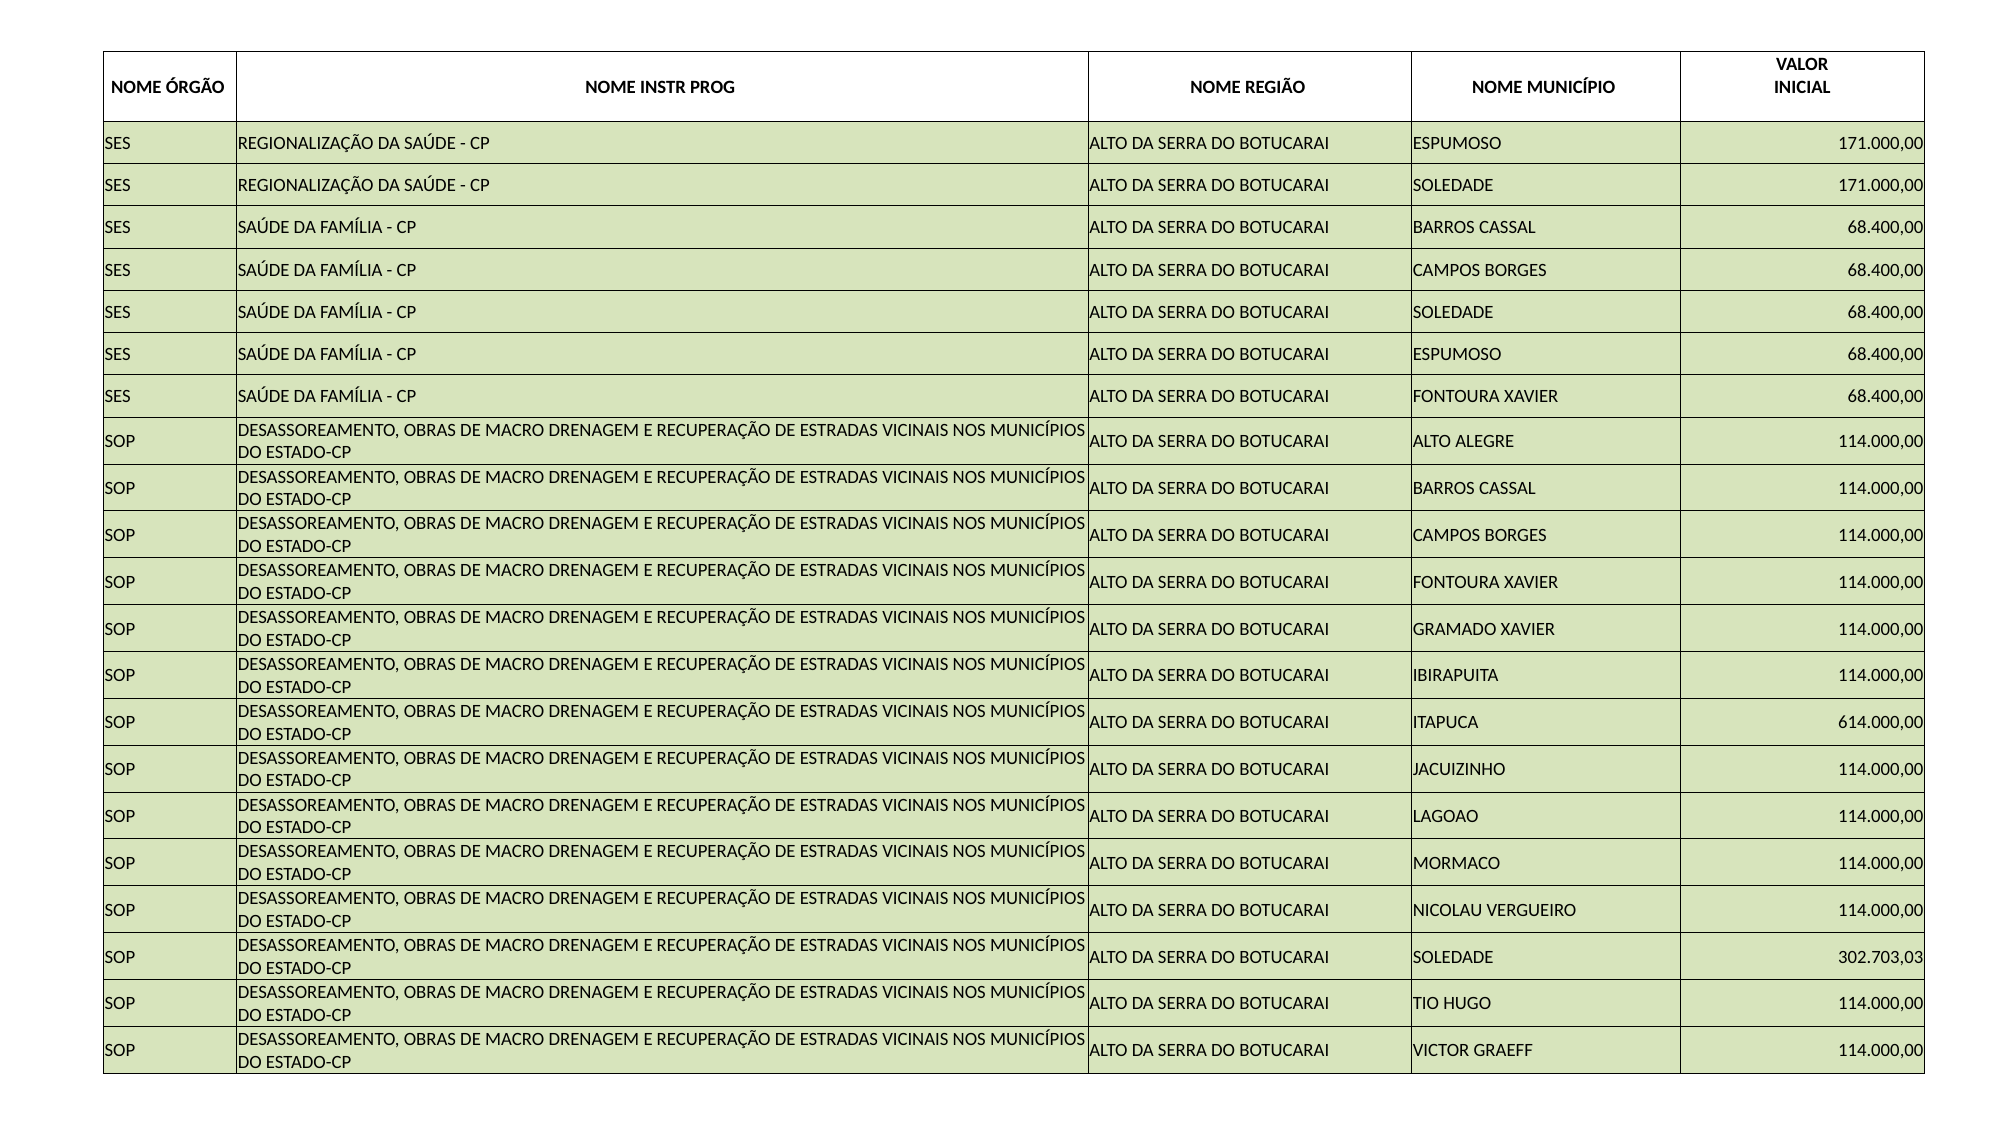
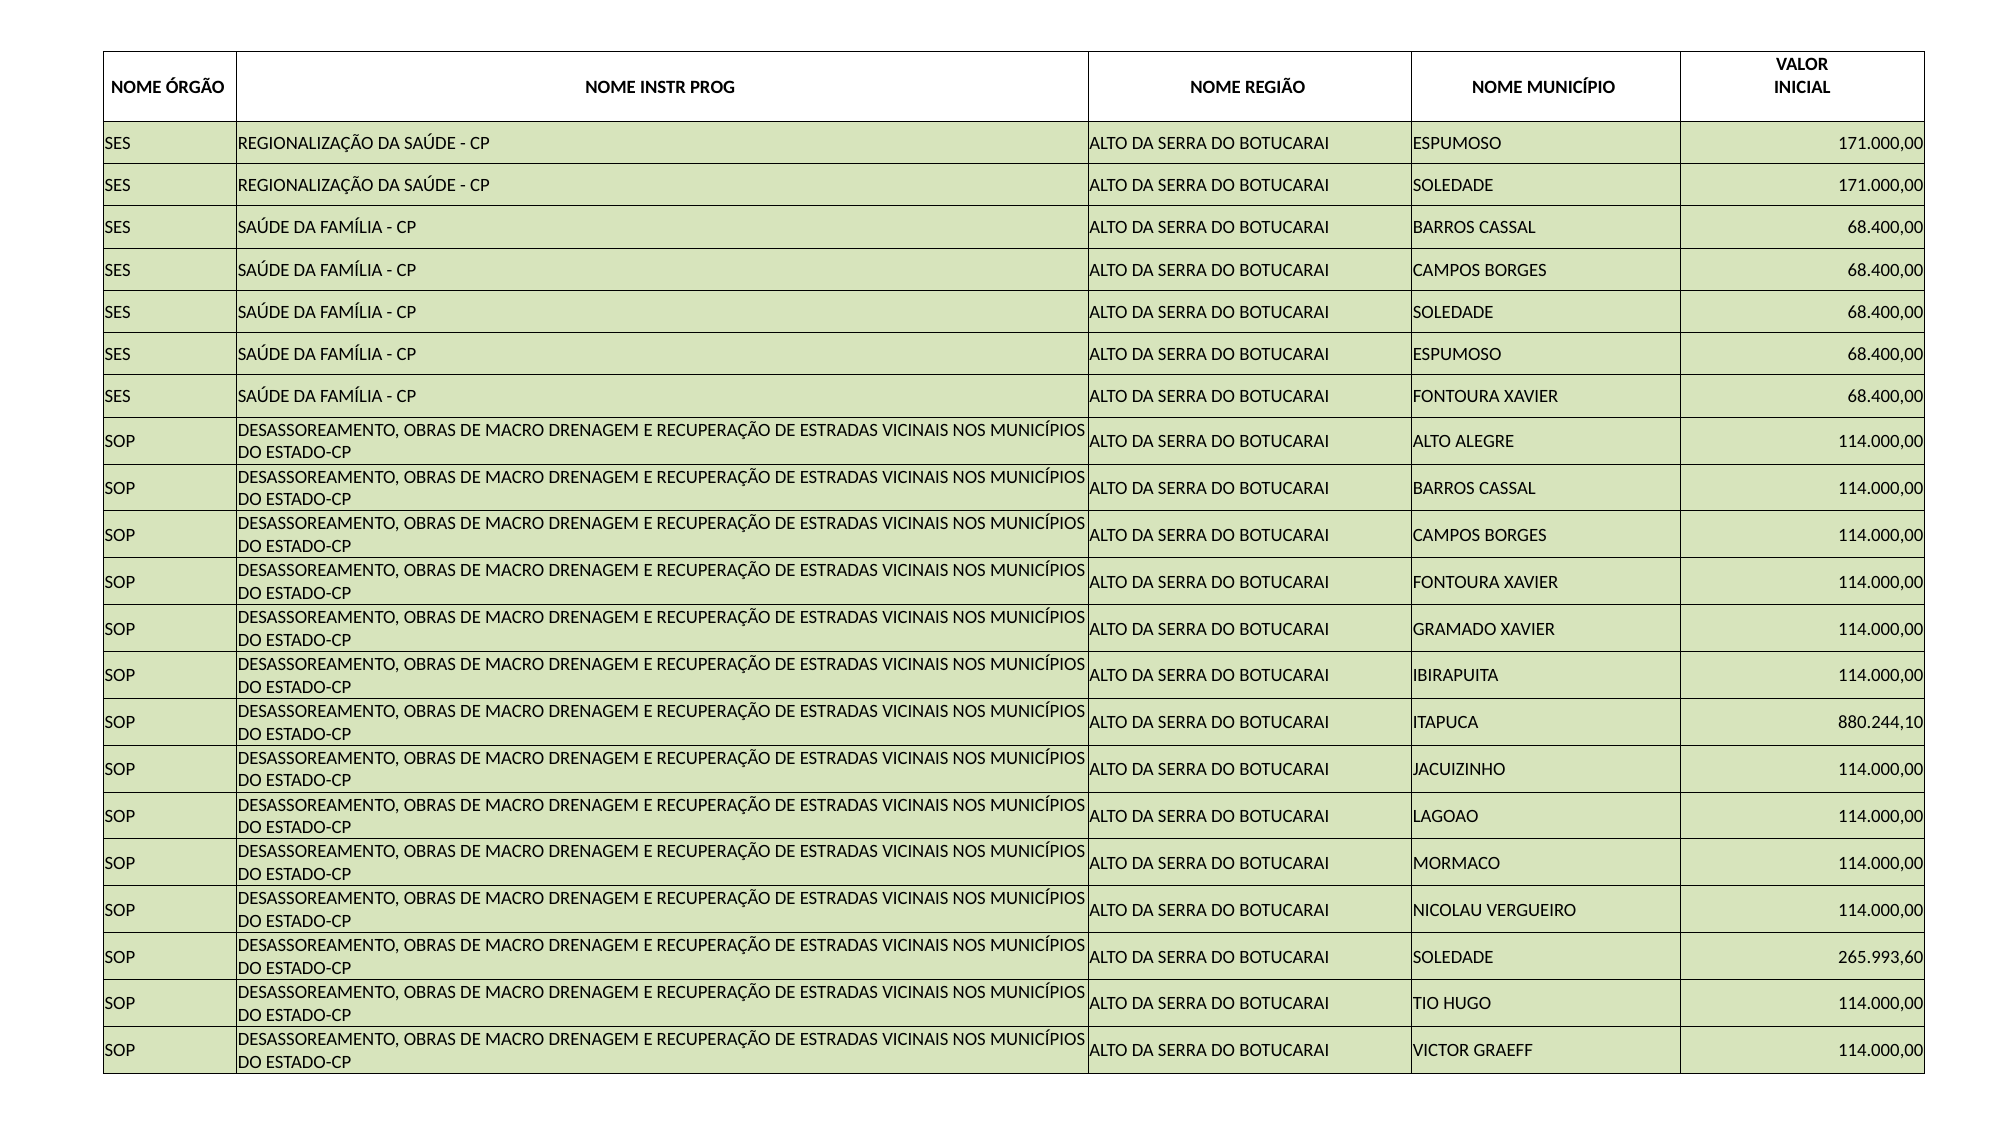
614.000,00: 614.000,00 -> 880.244,10 (1881, 723)
302.703,03: 302.703,03 -> 265.993,60 (1881, 957)
